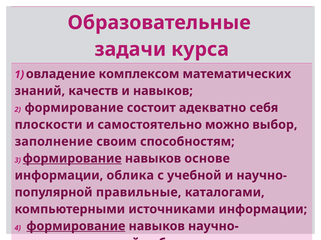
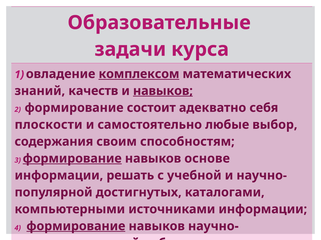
комплексом underline: none -> present (139, 74)
навыков underline: none -> present (163, 91)
можно: можно -> любые (227, 125)
заполнение: заполнение -> содержания (54, 142)
облика: облика -> решать (130, 176)
правильные: правильные -> достигнутых (139, 193)
